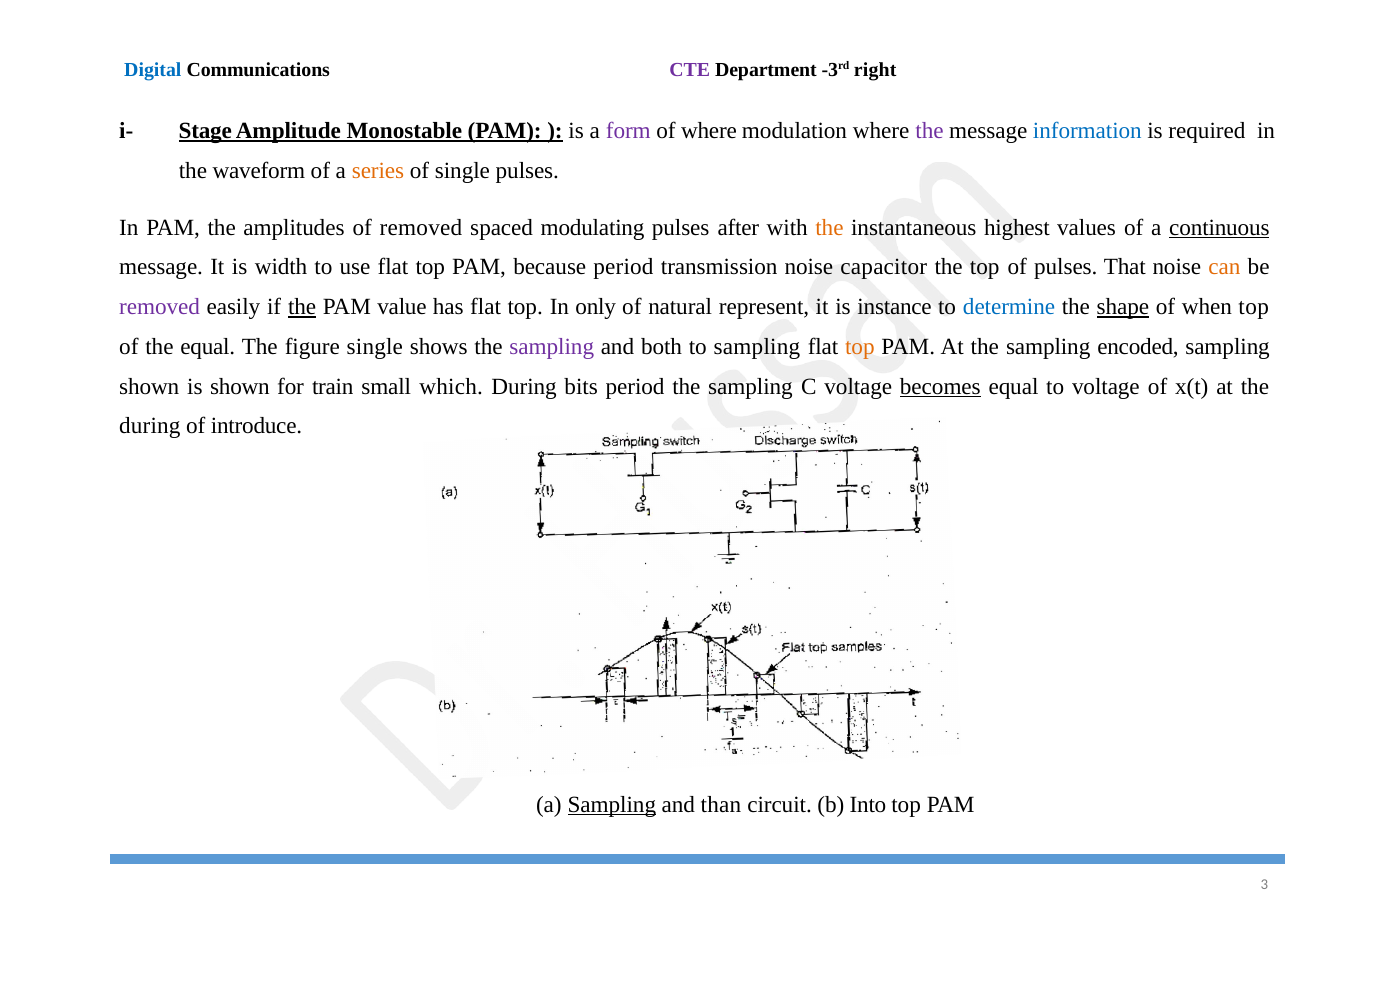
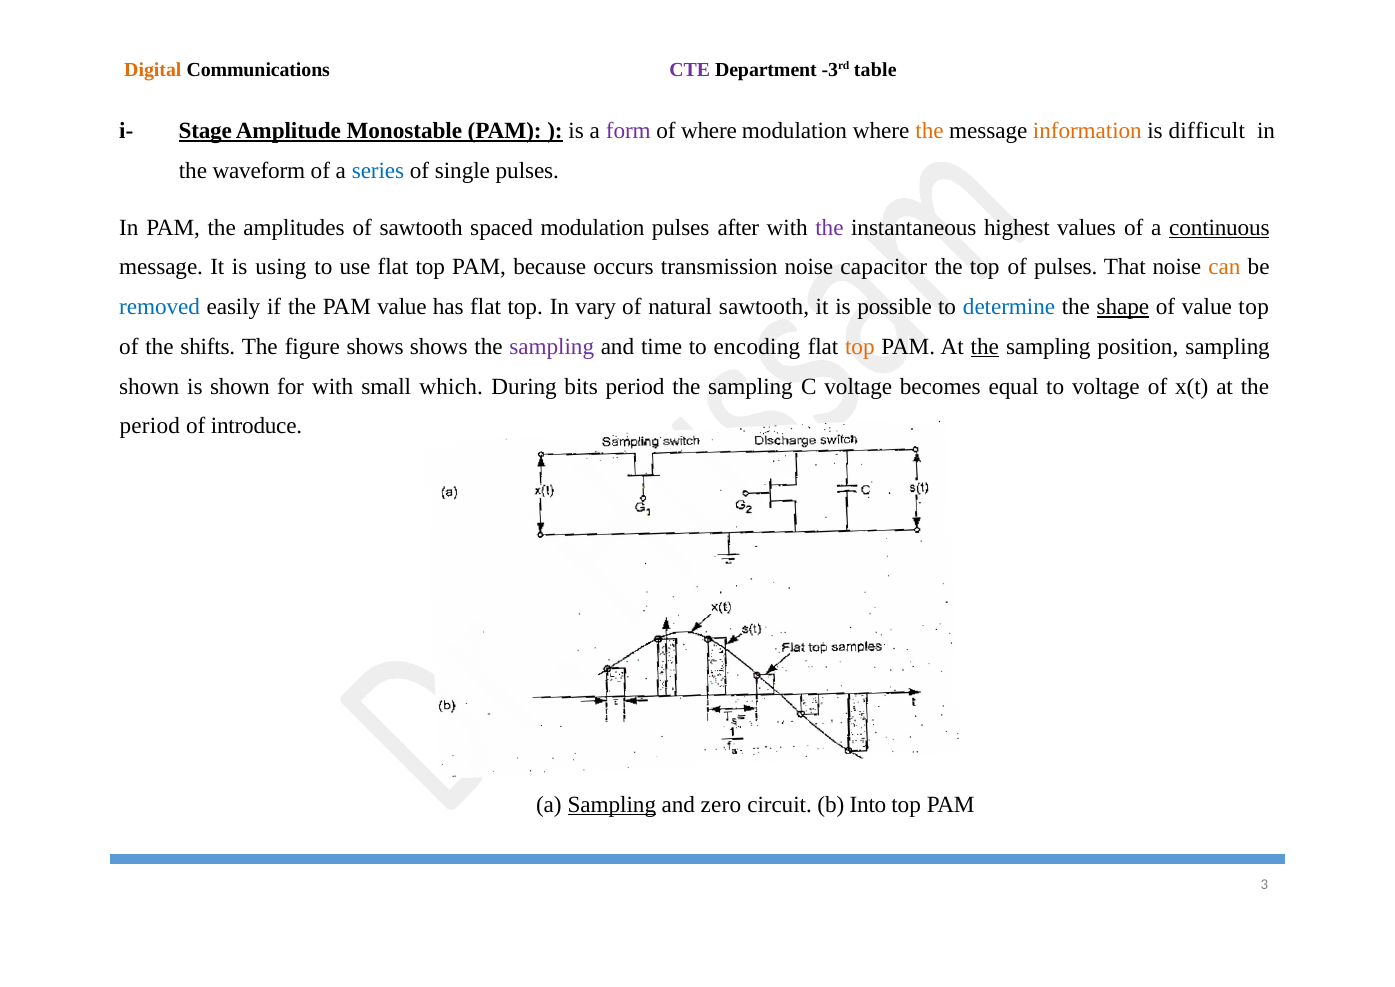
Digital colour: blue -> orange (153, 70)
right: right -> table (875, 70)
the colour: purple -> orange (930, 131)
information colour: blue -> orange (1087, 131)
required: required -> difficult (1207, 131)
series colour: orange -> blue (378, 170)
of removed: removed -> sawtooth (421, 227)
spaced modulating: modulating -> modulation (593, 227)
the colour: orange -> purple (829, 227)
width: width -> using (281, 267)
because period: period -> occurs (624, 267)
removed colour: purple -> blue (160, 307)
the underline: present -> none (302, 307)
only: only -> vary (596, 307)
natural represent: represent -> sawtooth (764, 307)
instance: instance -> possible (895, 307)
of when: when -> value (1207, 307)
the equal: equal -> shifts (208, 347)
figure single: single -> shows (375, 347)
both: both -> time (662, 347)
to sampling: sampling -> encoding (757, 347)
the underline: none -> present (985, 347)
encoded: encoded -> position (1138, 347)
for train: train -> with (333, 386)
becomes underline: present -> none (940, 386)
during: during -> period (150, 426)
than: than -> zero (721, 804)
